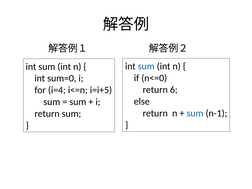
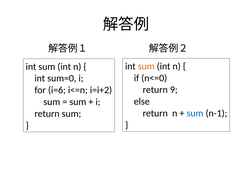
sum colour: blue -> orange (146, 66)
6: 6 -> 9 (174, 90)
i=4: i=4 -> i=6 (57, 90)
i=i+5: i=i+5 -> i=i+2 (101, 90)
